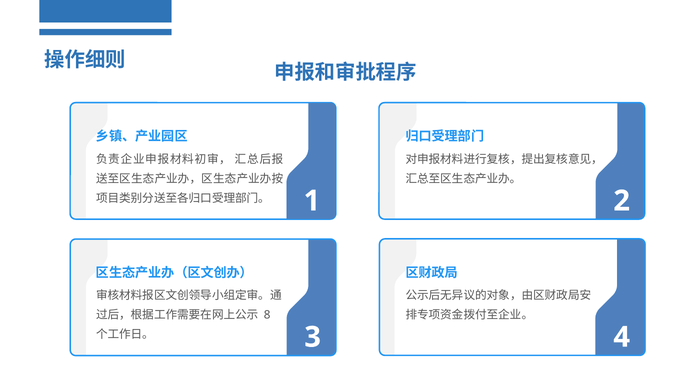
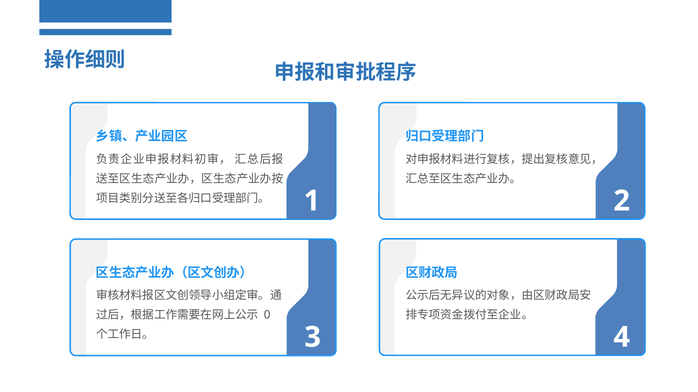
8: 8 -> 0 (267, 316)
